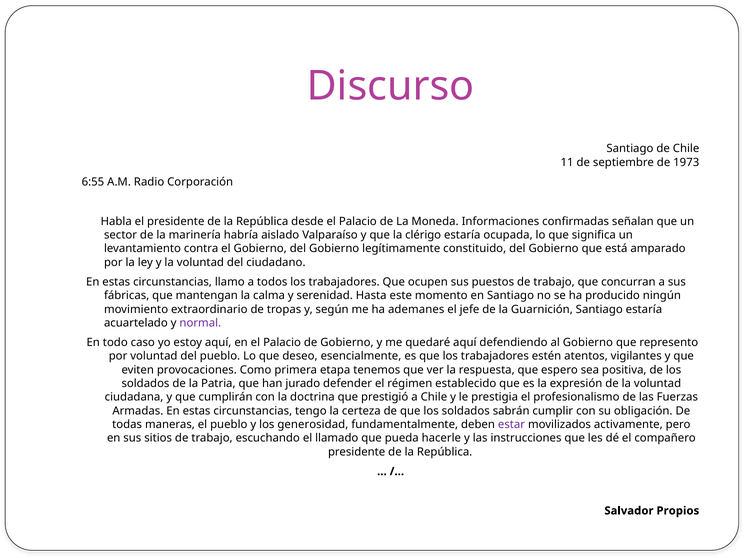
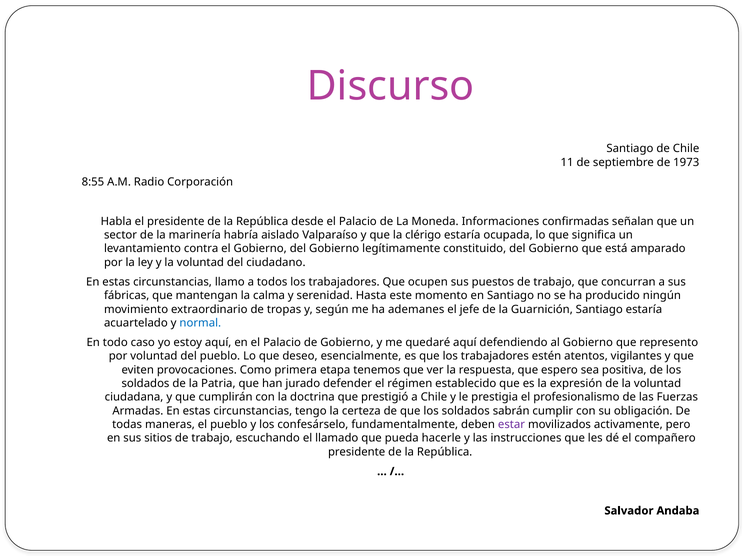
6:55: 6:55 -> 8:55 (93, 182)
normal colour: purple -> blue (200, 323)
generosidad: generosidad -> confesárselo (313, 424)
Propios: Propios -> Andaba (678, 511)
